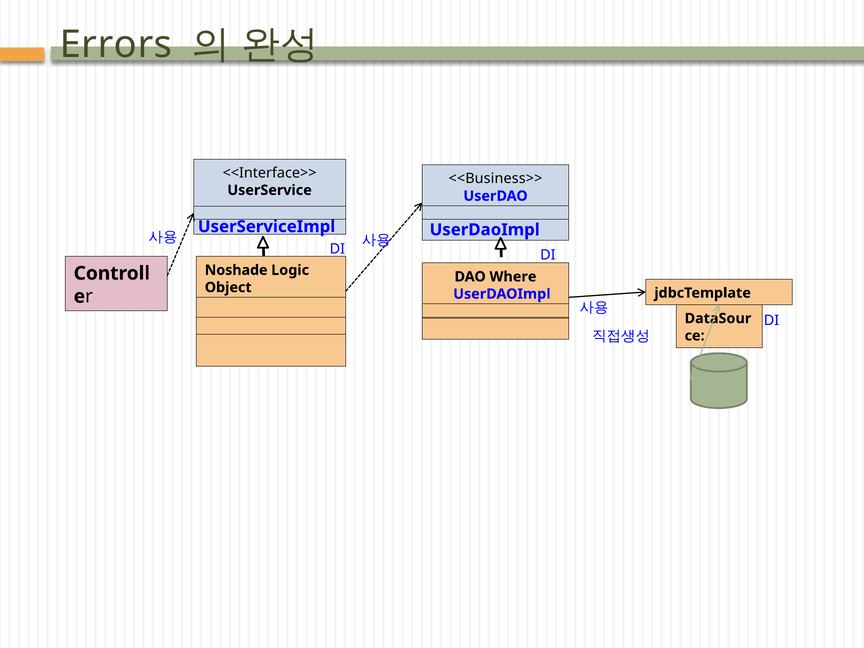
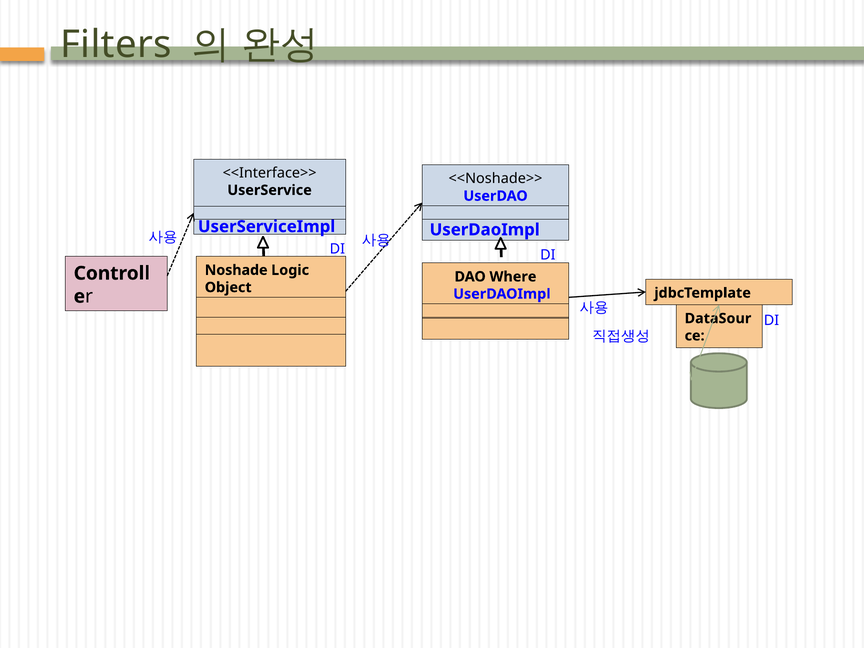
Errors: Errors -> Filters (116, 44)
<<Business>>: <<Business>> -> <<Noshade>> (496, 179)
